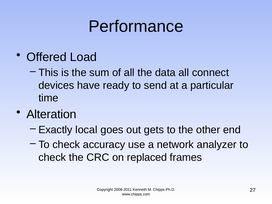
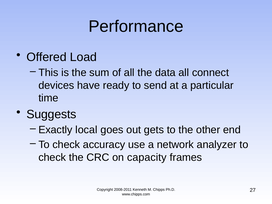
Alteration: Alteration -> Suggests (51, 114)
replaced: replaced -> capacity (147, 157)
